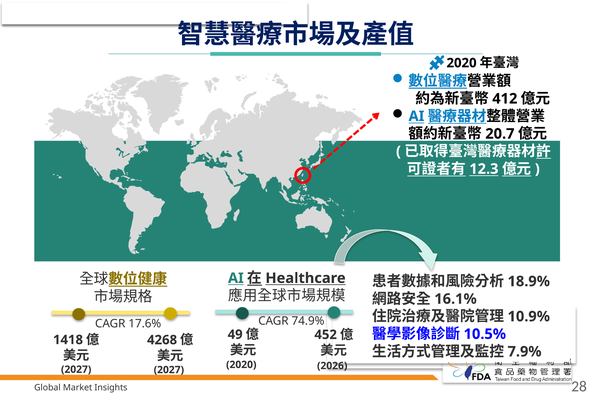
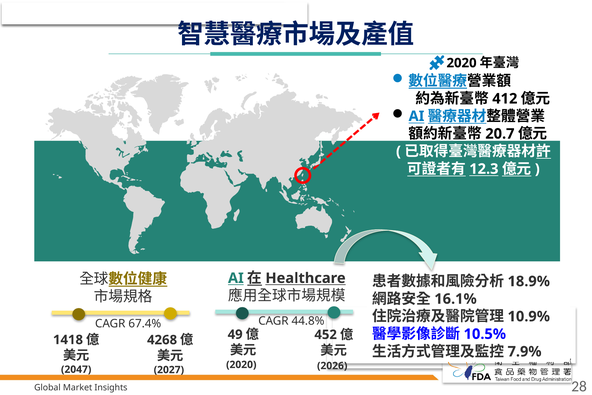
74.9%: 74.9% -> 44.8% (308, 321)
17.6%: 17.6% -> 67.4% (145, 323)
2027: 2027 -> 2047 (76, 369)
